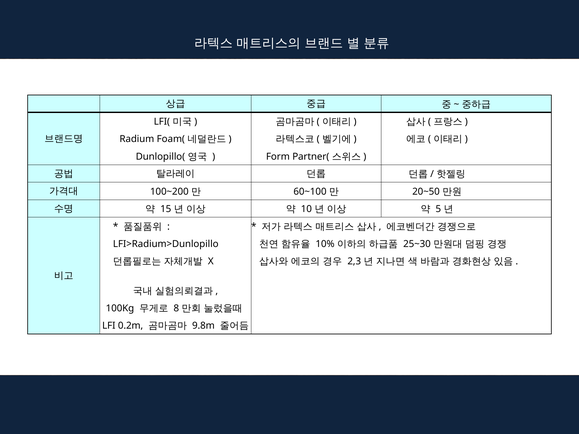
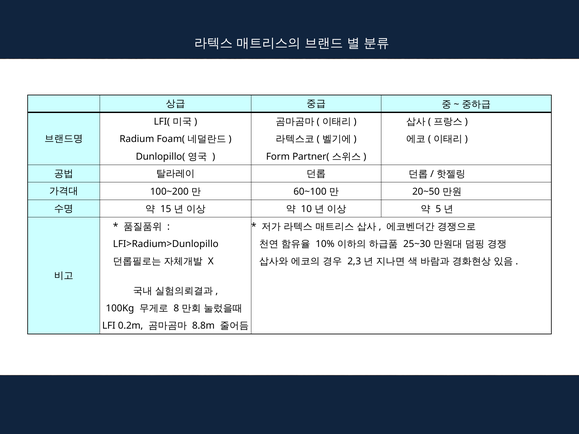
9.8m: 9.8m -> 8.8m (203, 326)
